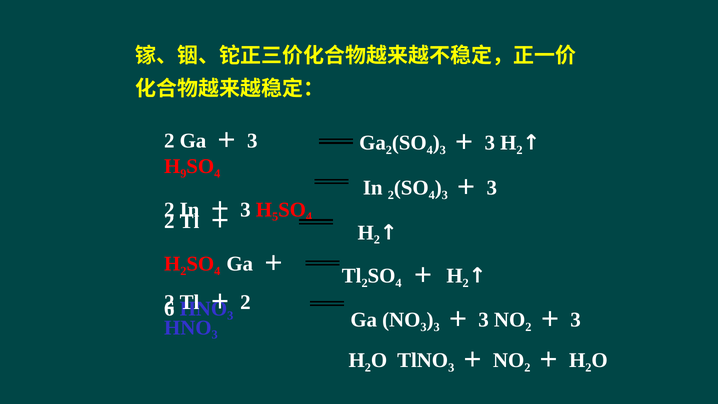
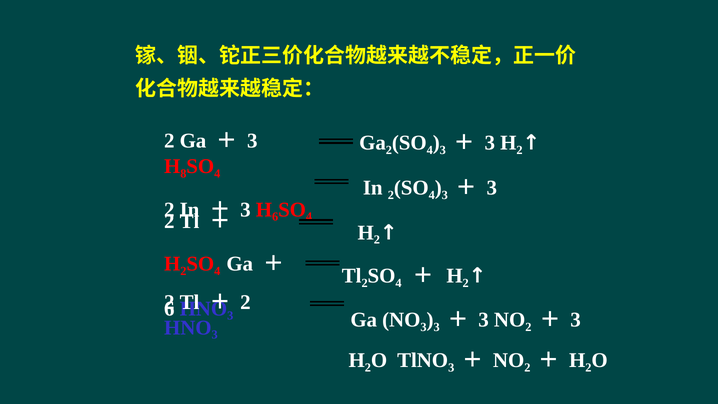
9: 9 -> 8 (183, 174)
5: 5 -> 6 (275, 217)
